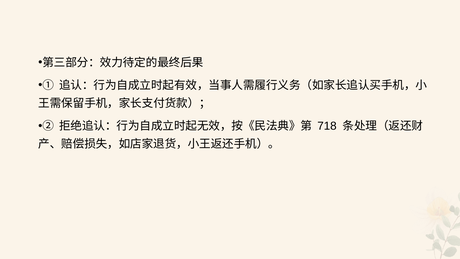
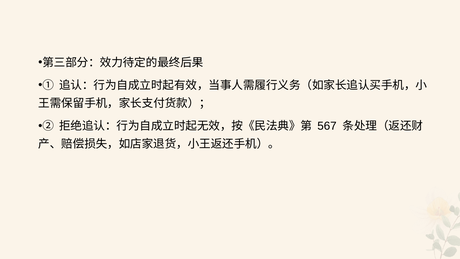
718: 718 -> 567 (327, 126)
